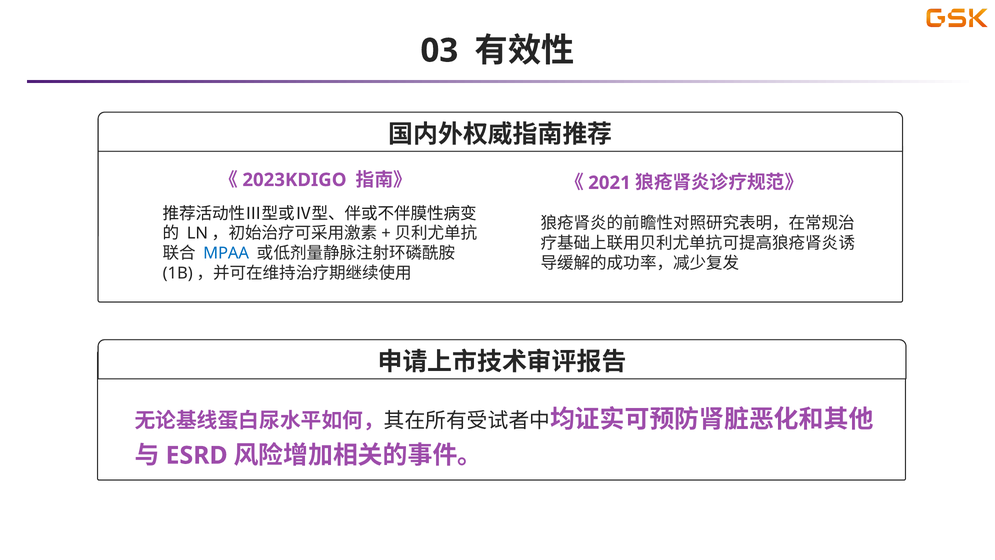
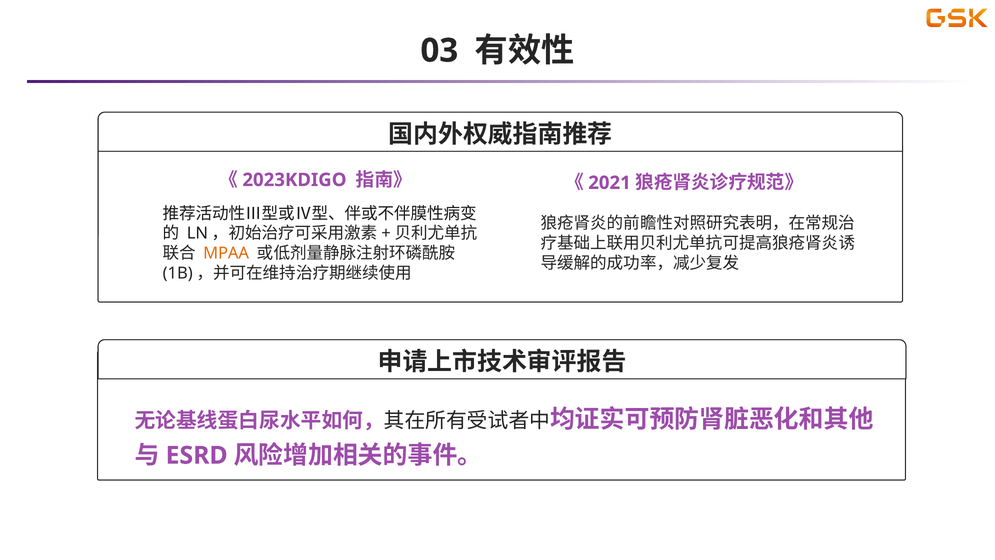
MPAA colour: blue -> orange (226, 253)
